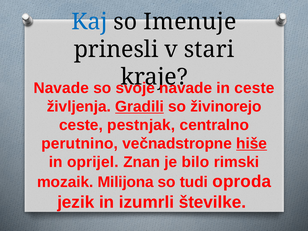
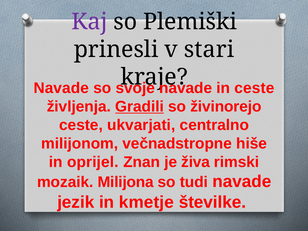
Kaj colour: blue -> purple (89, 22)
Imenuje: Imenuje -> Plemiški (190, 22)
pestnjak: pestnjak -> ukvarjati (141, 125)
perutnino: perutnino -> milijonom (80, 143)
hiše underline: present -> none (252, 143)
bilo: bilo -> živa (196, 162)
tudi oproda: oproda -> navade (242, 182)
izumrli: izumrli -> kmetje (146, 202)
